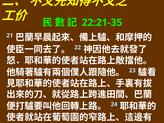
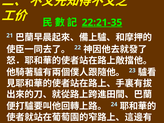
22:21-35 underline: none -> present (102, 23)
